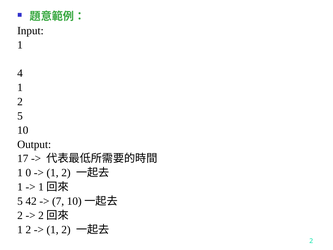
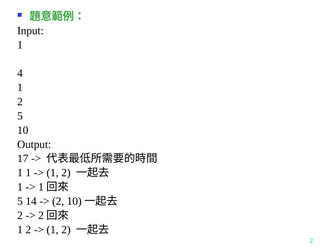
1 0: 0 -> 1 (28, 173)
42: 42 -> 14 (31, 201)
7: 7 -> 2 (58, 201)
